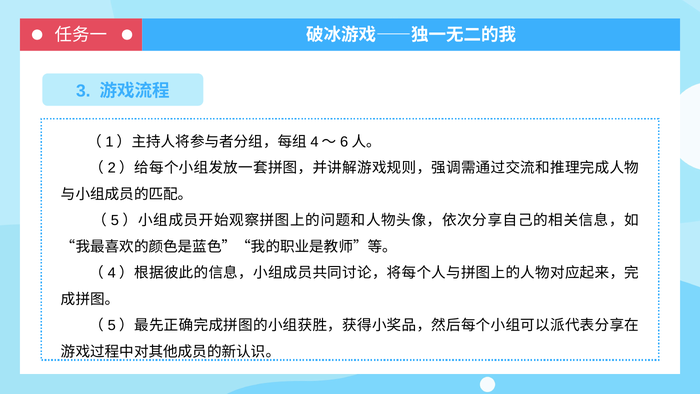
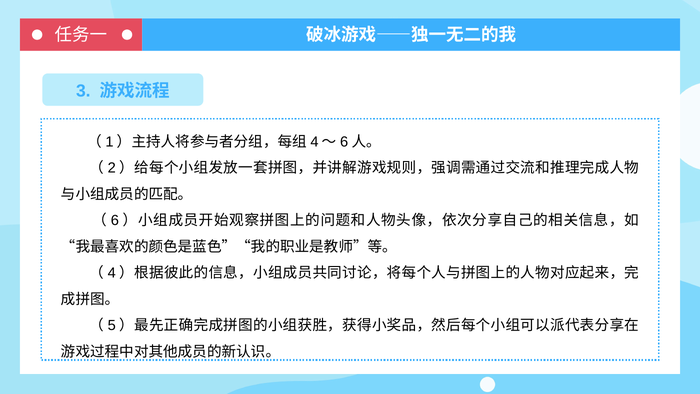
5: 5 -> 6 (115, 220)
